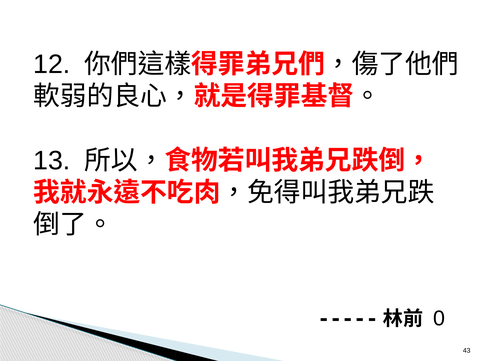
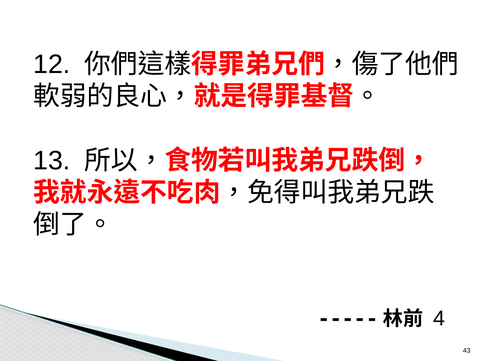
0: 0 -> 4 (439, 319)
